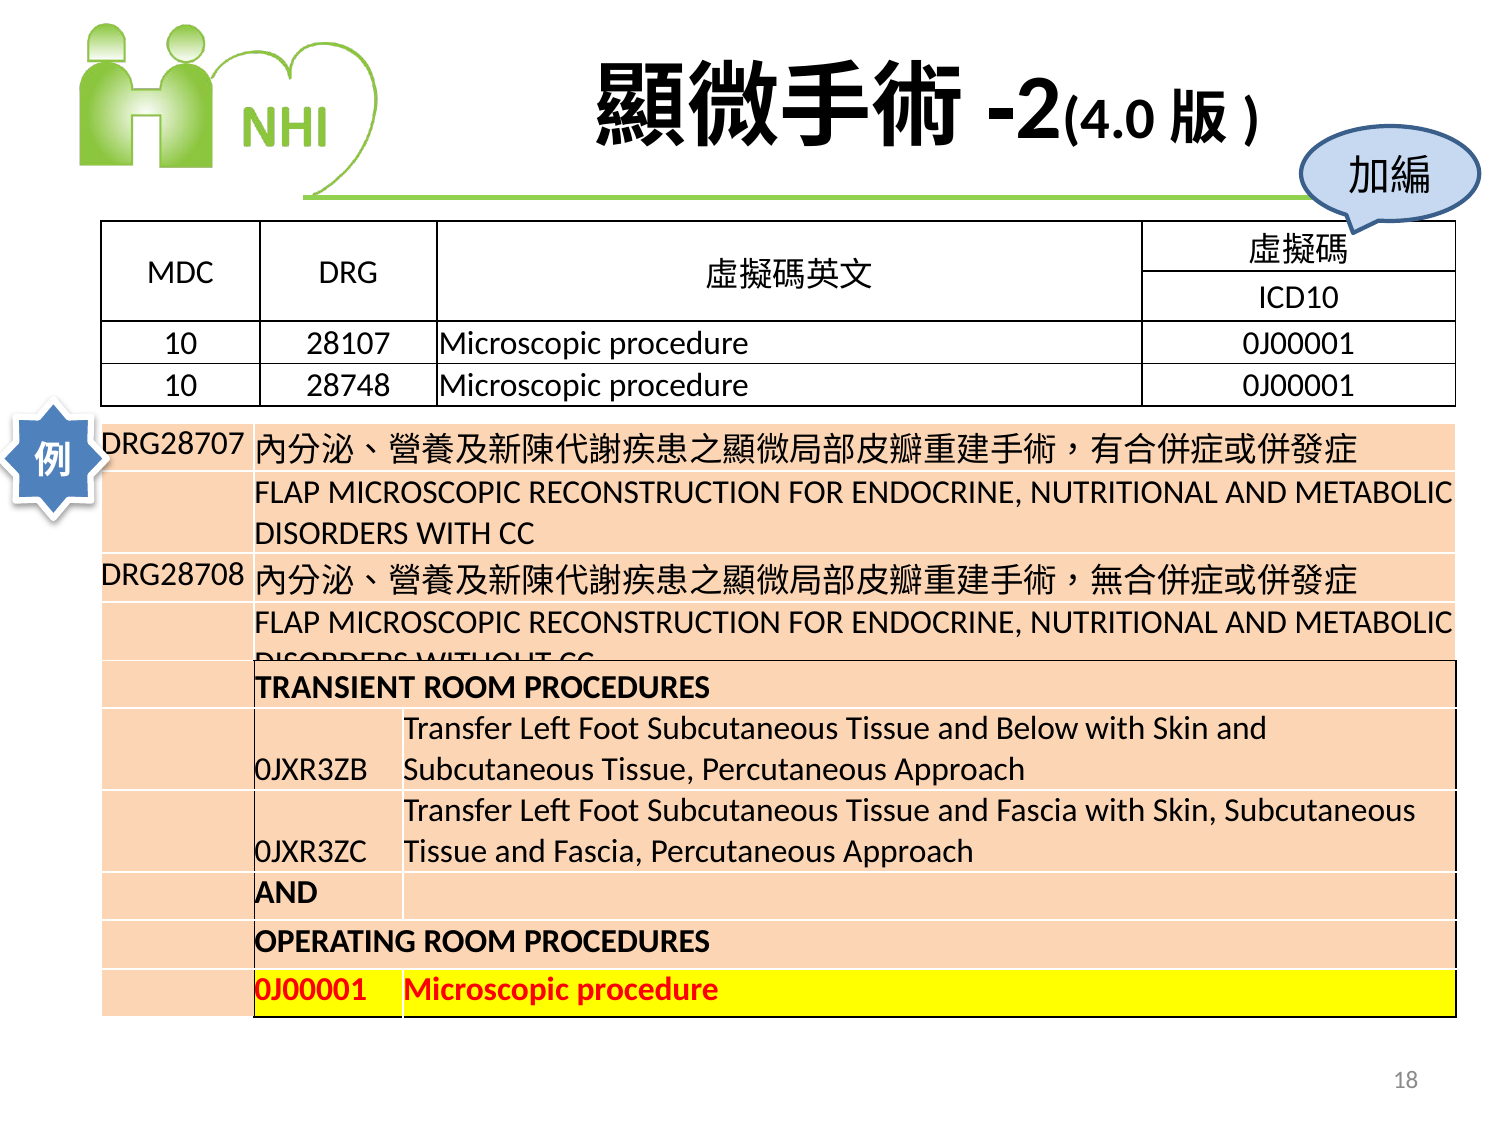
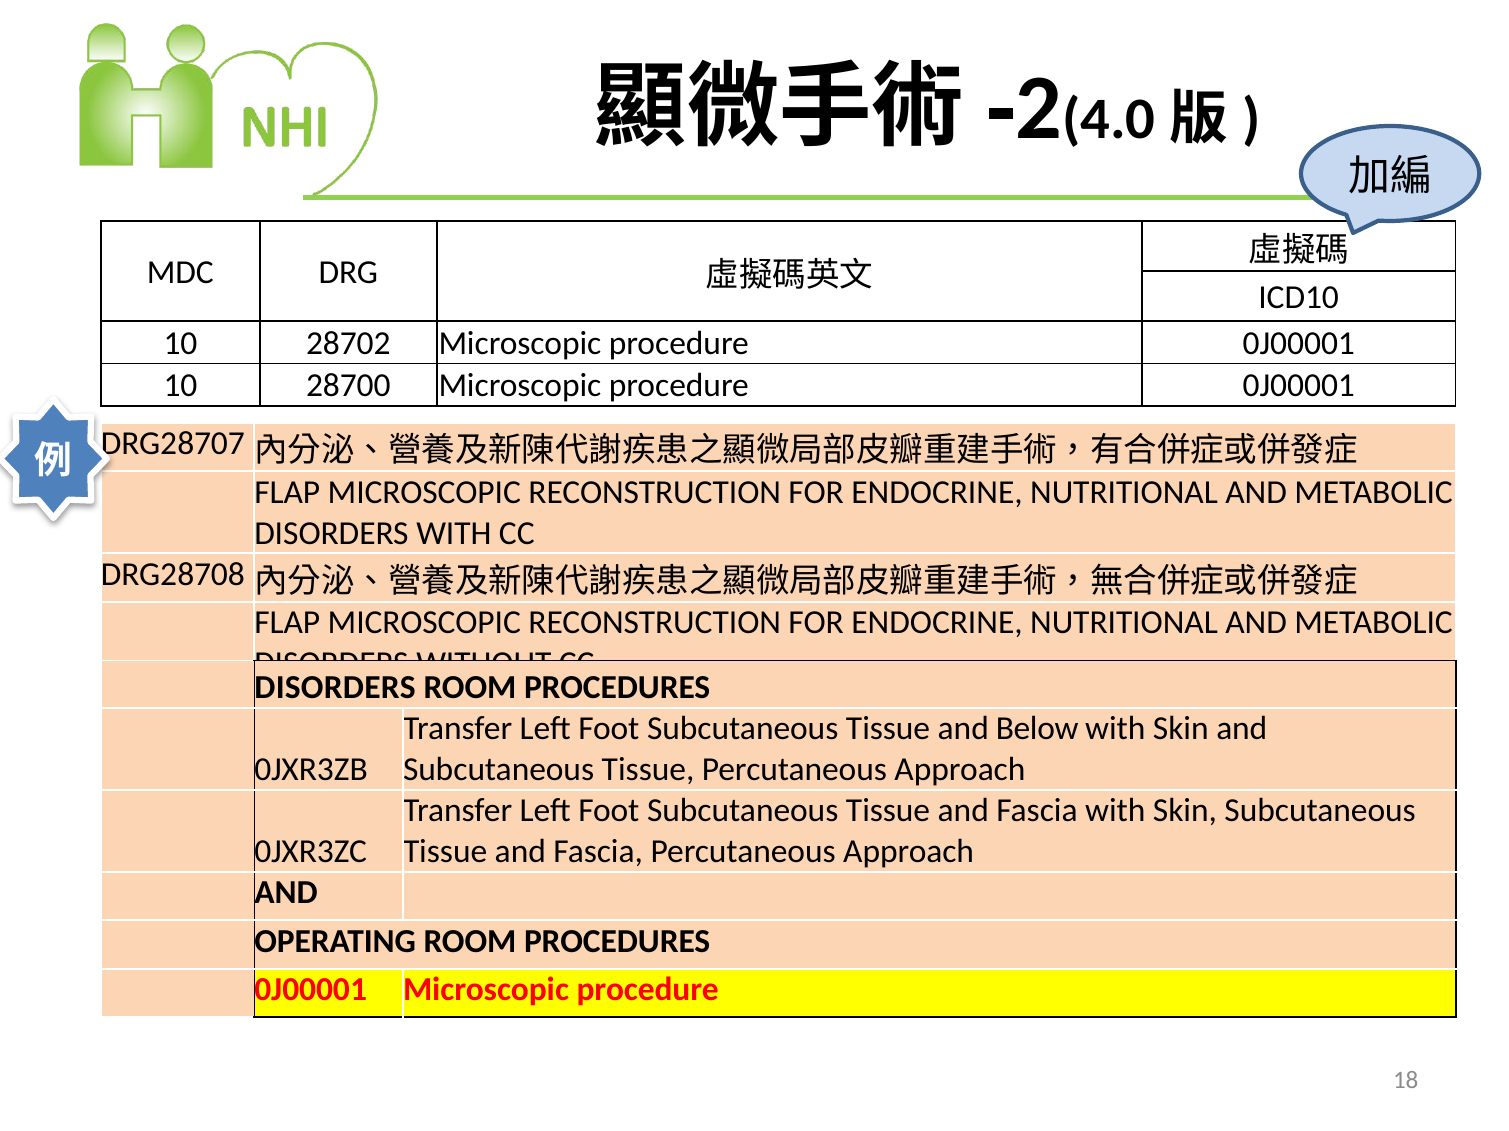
28107: 28107 -> 28702 (348, 343)
28748: 28748 -> 28700 (348, 386)
TRANSIENT: TRANSIENT -> DISORDERS (335, 688)
